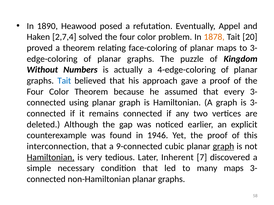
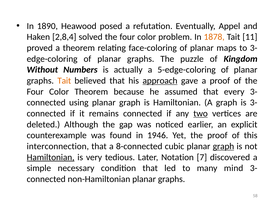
2,7,4: 2,7,4 -> 2,8,4 (64, 37)
20: 20 -> 11 (250, 37)
4-edge-coloring: 4-edge-coloring -> 5-edge-coloring (187, 70)
Tait colour: blue -> orange (64, 81)
approach underline: none -> present (160, 81)
two underline: none -> present (201, 114)
9-connected: 9-connected -> 8-connected (139, 147)
Inherent: Inherent -> Notation (177, 158)
many maps: maps -> mind (234, 169)
